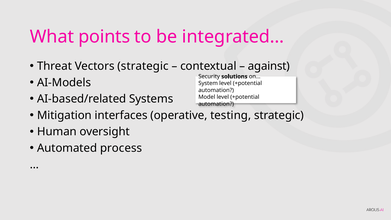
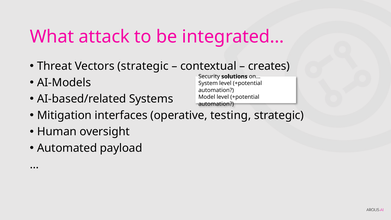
points: points -> attack (104, 37)
against: against -> creates (269, 66)
process: process -> payload (121, 148)
